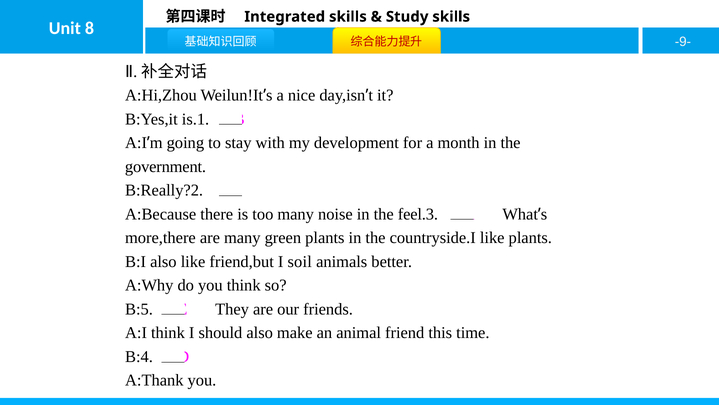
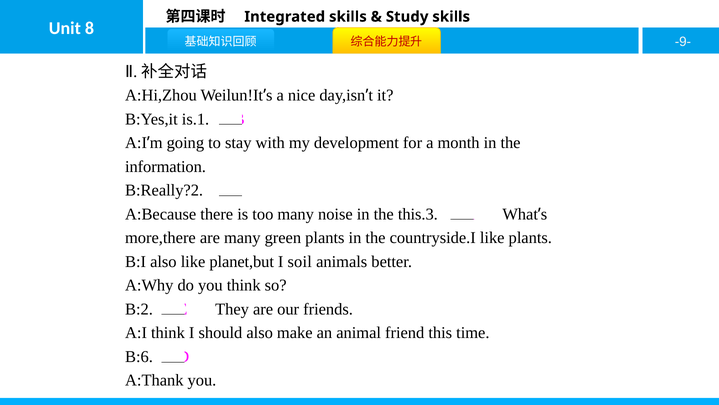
government: government -> information (166, 167)
feel.3: feel.3 -> this.3 (418, 214)
friend,but: friend,but -> planet,but (242, 261)
B:5: B:5 -> B:2 (139, 309)
B:4: B:4 -> B:6 (139, 356)
